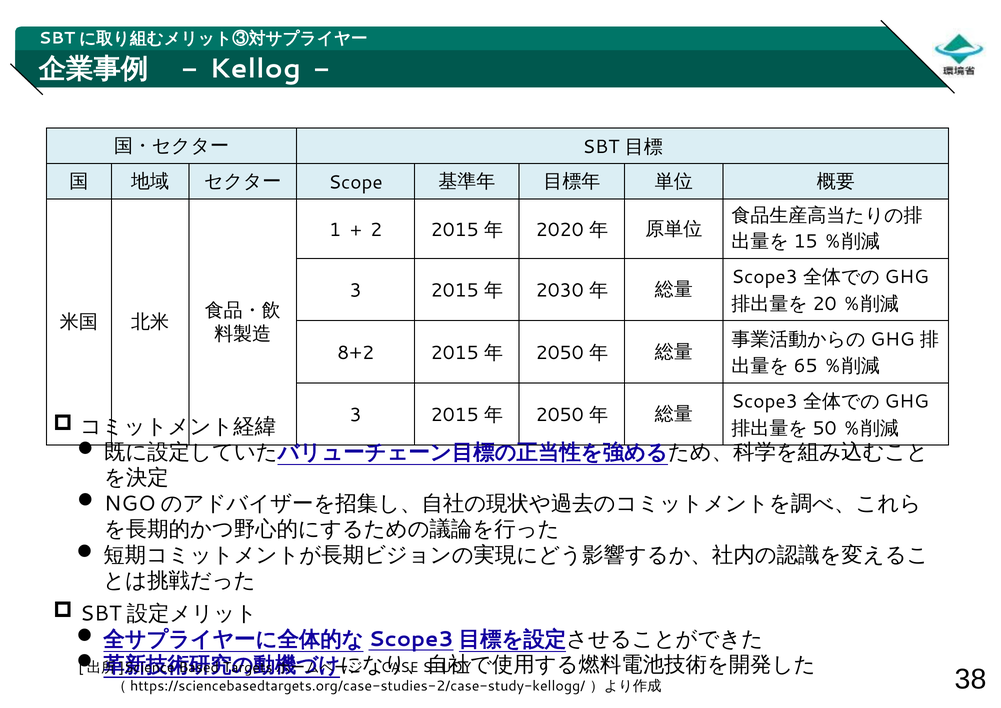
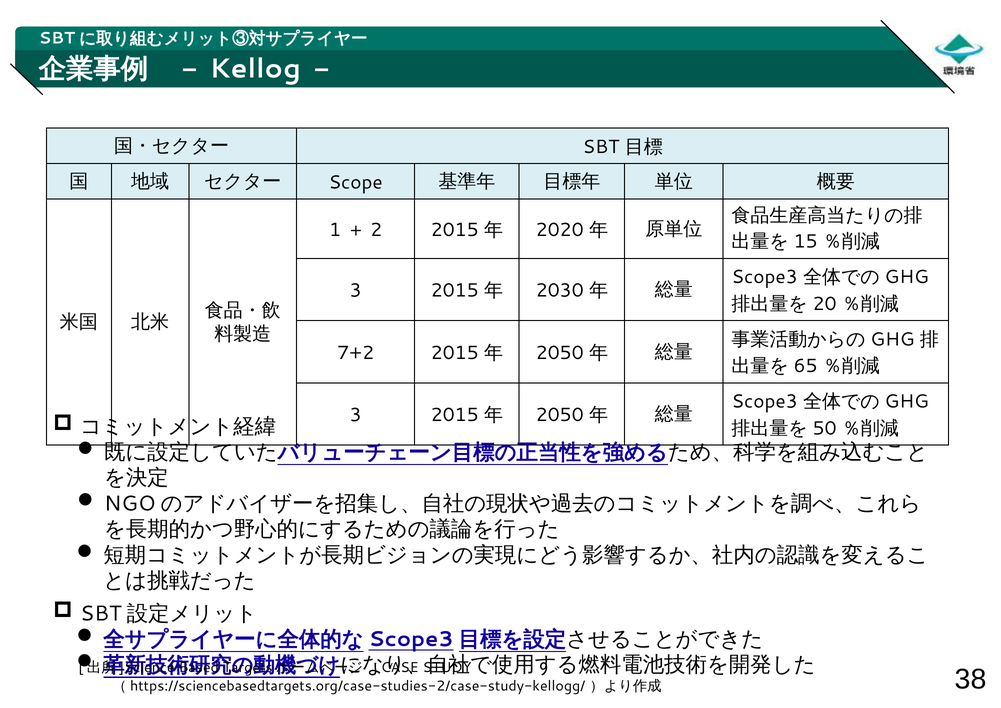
8+2: 8+2 -> 7+2 (356, 353)
